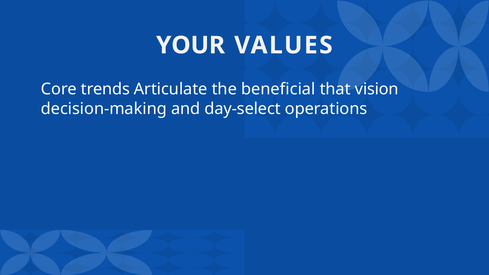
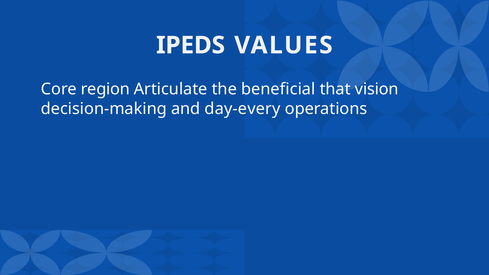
YOUR: YOUR -> IPEDS (191, 45)
trends: trends -> region (105, 89)
day-select: day-select -> day-every (242, 109)
